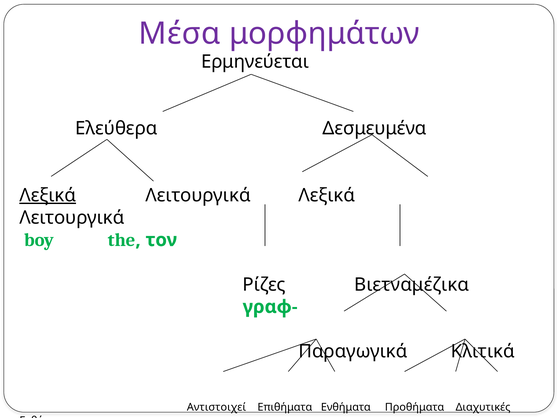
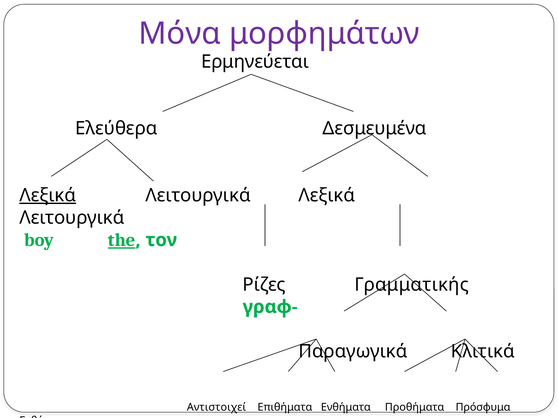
Μέσα: Μέσα -> Μόνα (180, 34)
the underline: none -> present (122, 240)
Βιετναμέζικα: Βιετναμέζικα -> Γραμματικής (412, 285)
Διαχυτικές: Διαχυτικές -> Πρόσφυμα (483, 408)
